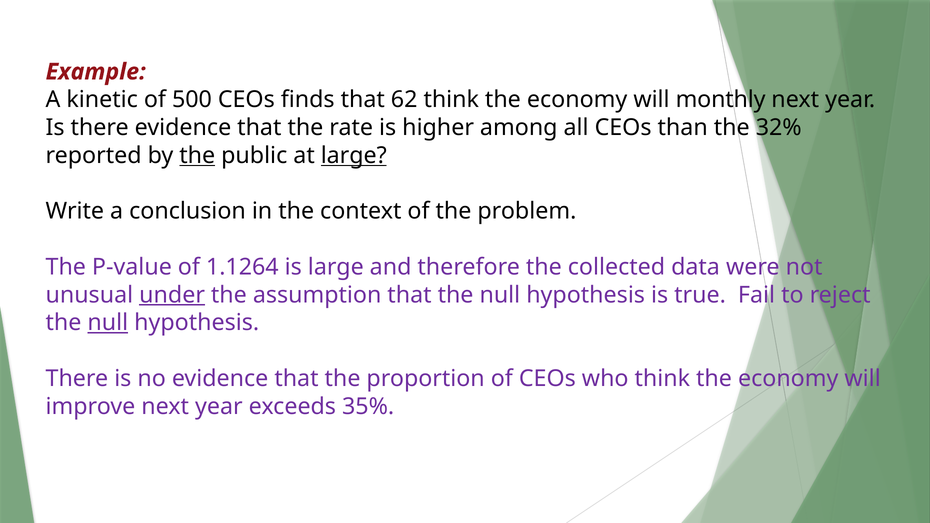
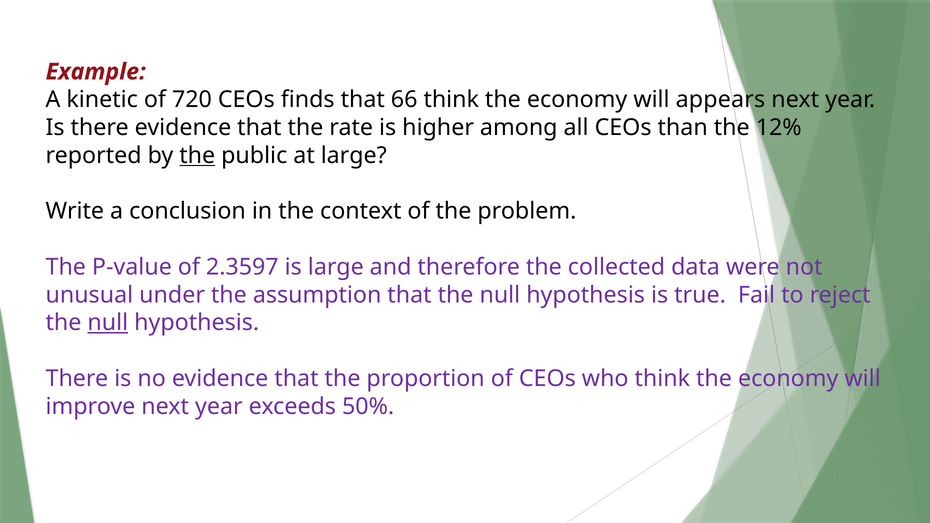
500: 500 -> 720 (192, 100)
62: 62 -> 66 (404, 100)
monthly: monthly -> appears (720, 100)
32%: 32% -> 12% (779, 128)
large underline: present -> none (354, 155)
1.1264: 1.1264 -> 2.3597 (242, 267)
under underline: present -> none (172, 295)
35%: 35% -> 50% (368, 407)
